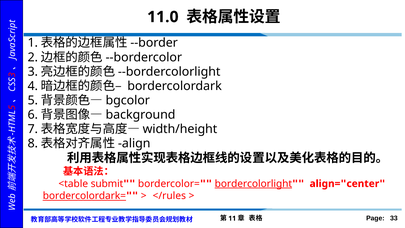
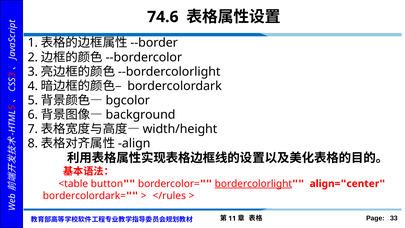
11.0: 11.0 -> 74.6 (163, 17)
submit: submit -> button (107, 184)
bordercolordark= underline: present -> none (84, 196)
